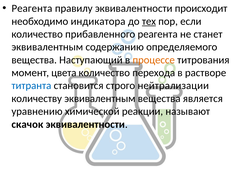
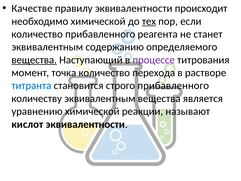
Реагента: Реагента -> Качестве (32, 8)
необходимо индикатора: индикатора -> химической (98, 21)
вещества underline: none -> present (34, 60)
процессе colour: orange -> purple (154, 60)
цвета: цвета -> точка (64, 73)
строго нейтрализации: нейтрализации -> прибавленного (173, 86)
скачок: скачок -> кислот (27, 124)
